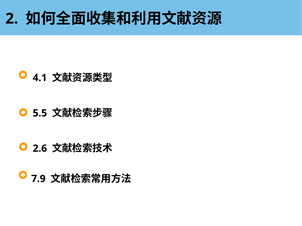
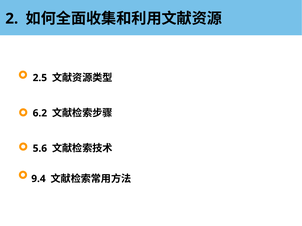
4.1: 4.1 -> 2.5 (40, 78)
5.5: 5.5 -> 6.2 (40, 113)
2.6: 2.6 -> 5.6 (40, 149)
7.9: 7.9 -> 9.4 (38, 179)
